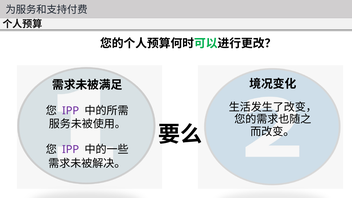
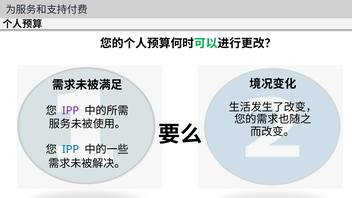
IPP colour: purple -> blue (71, 150)
